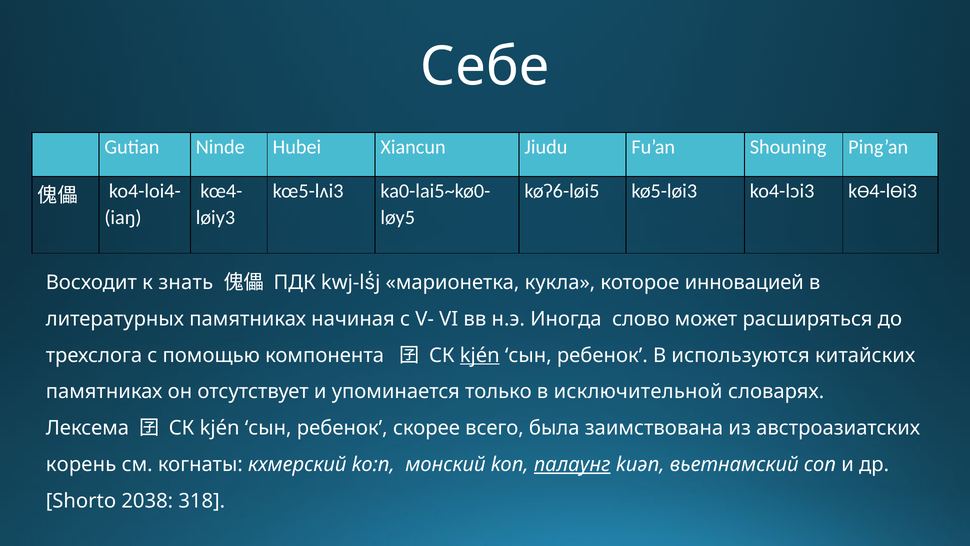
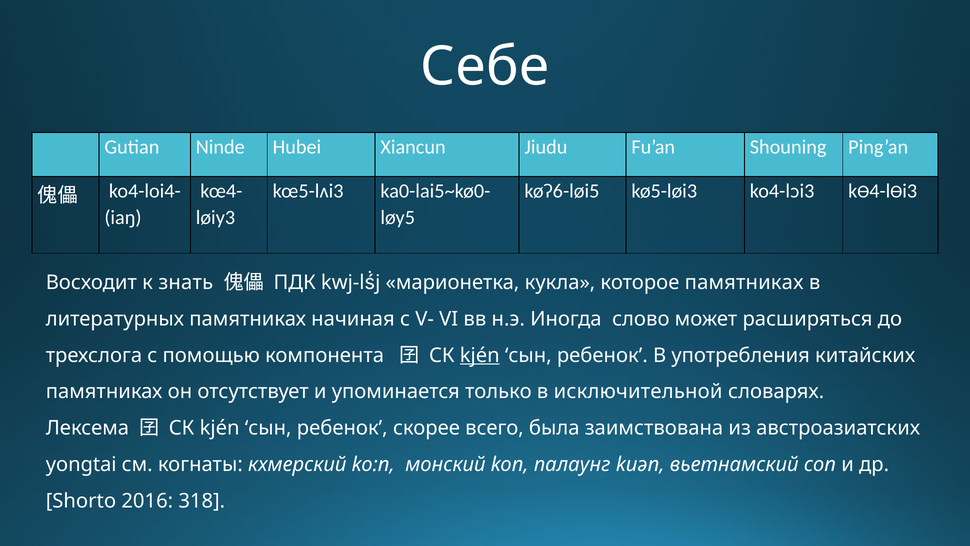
которое инновацией: инновацией -> памятниках (744, 282)
используются: используются -> употребления (741, 355)
корень: корень -> yongtai (81, 464)
палаунг underline: present -> none (572, 464)
2038: 2038 -> 2016 (147, 501)
